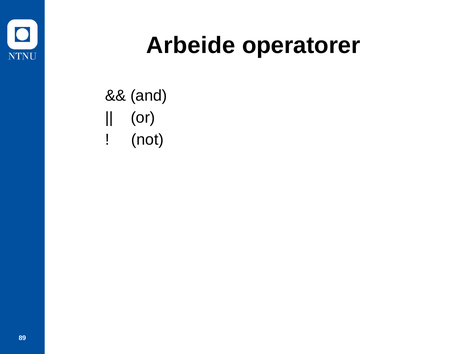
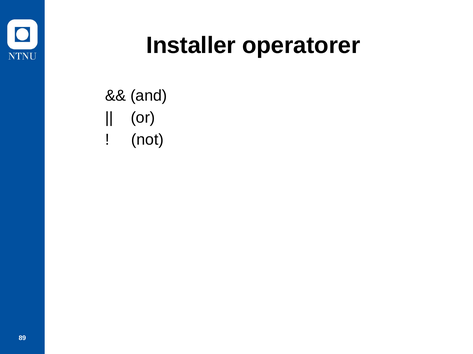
Arbeide: Arbeide -> Installer (191, 45)
